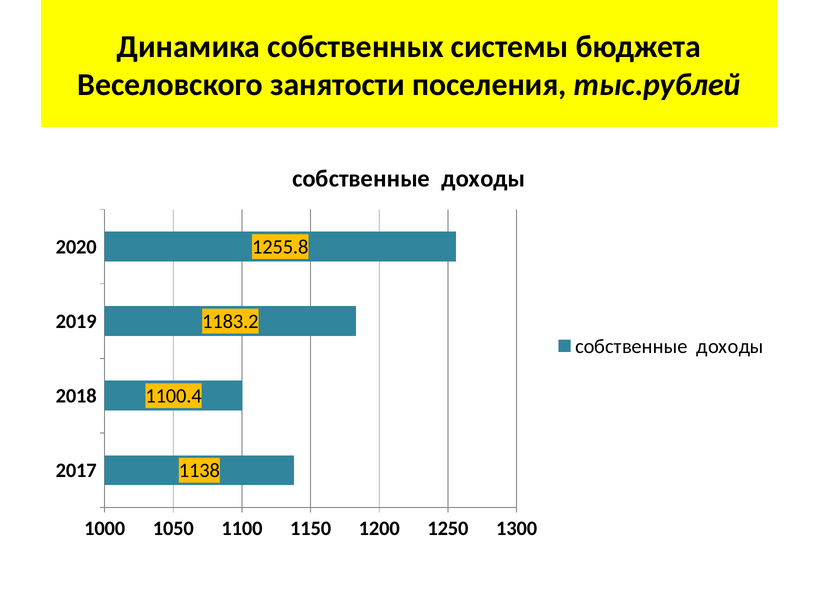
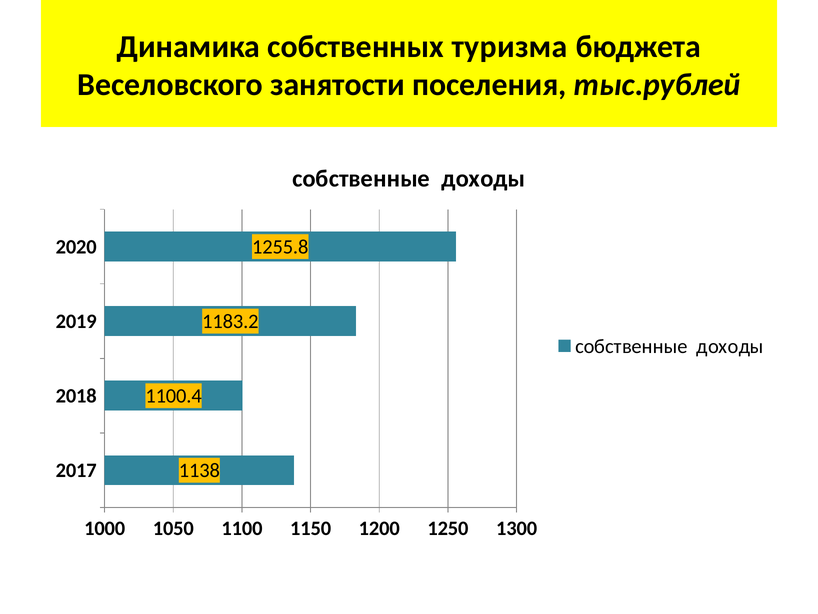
системы: системы -> туризма (510, 47)
